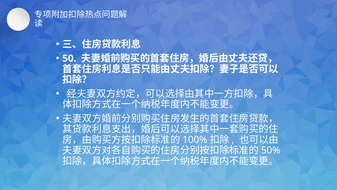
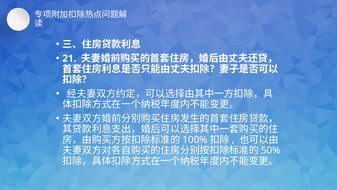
50: 50 -> 21 (69, 58)
